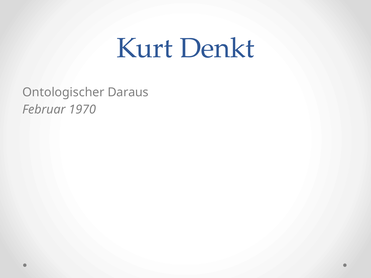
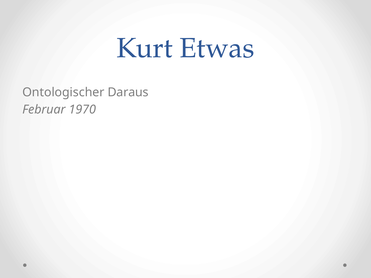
Denkt: Denkt -> Etwas (217, 48)
